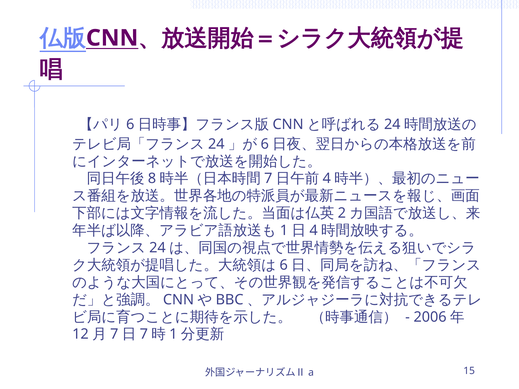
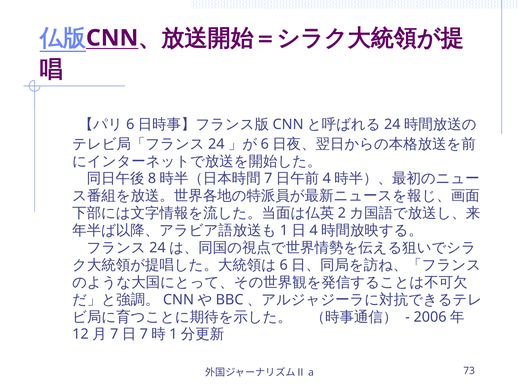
15: 15 -> 73 (469, 371)
